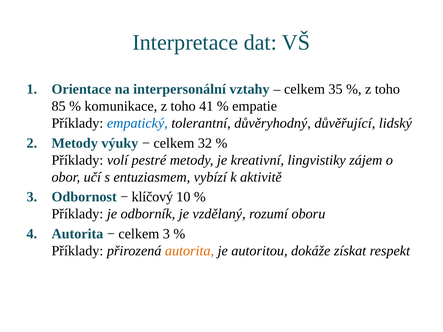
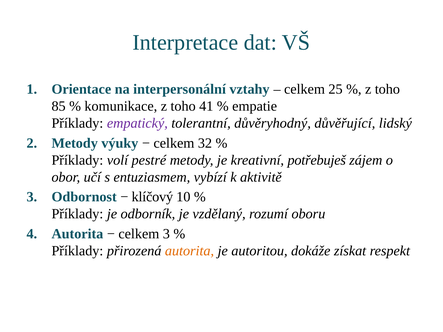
35: 35 -> 25 (336, 89)
empatický colour: blue -> purple (137, 123)
lingvistiky: lingvistiky -> potřebuješ (317, 160)
